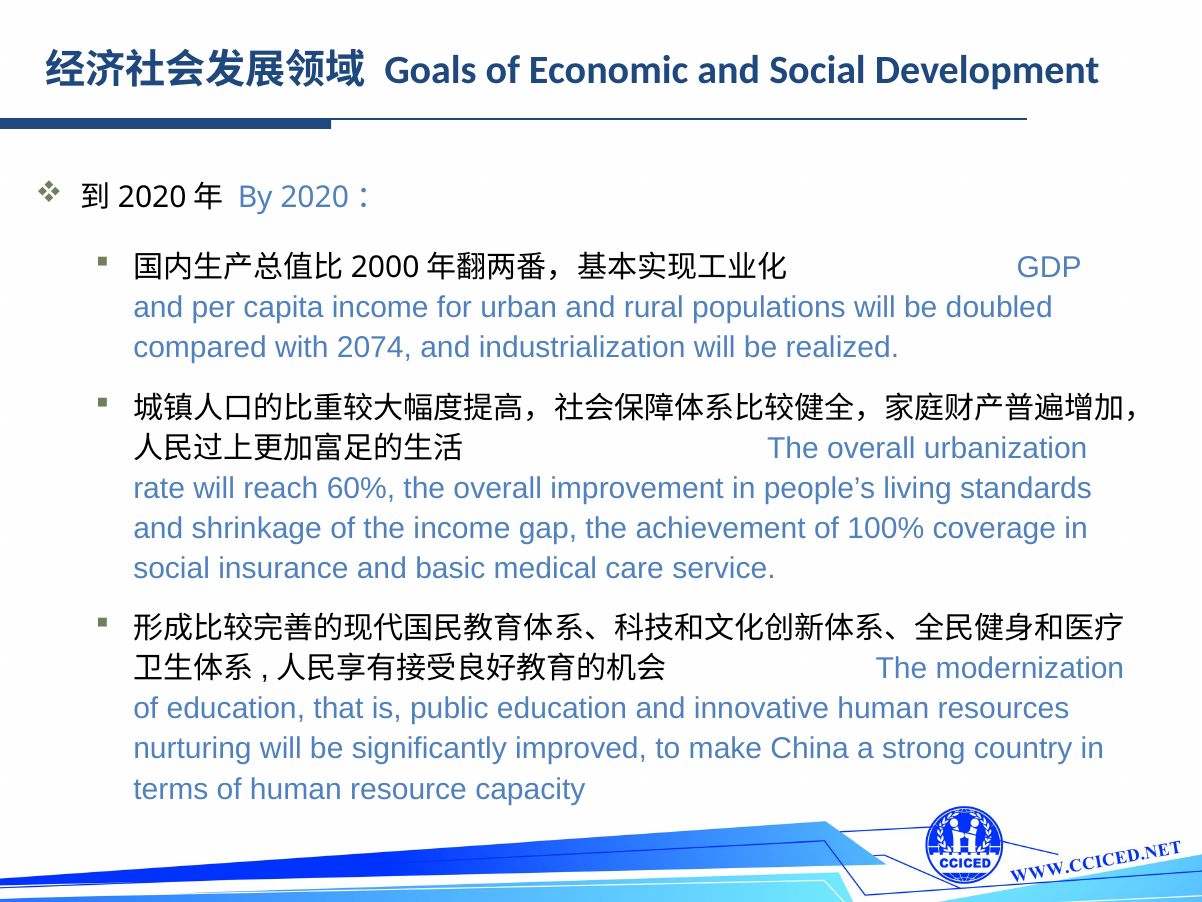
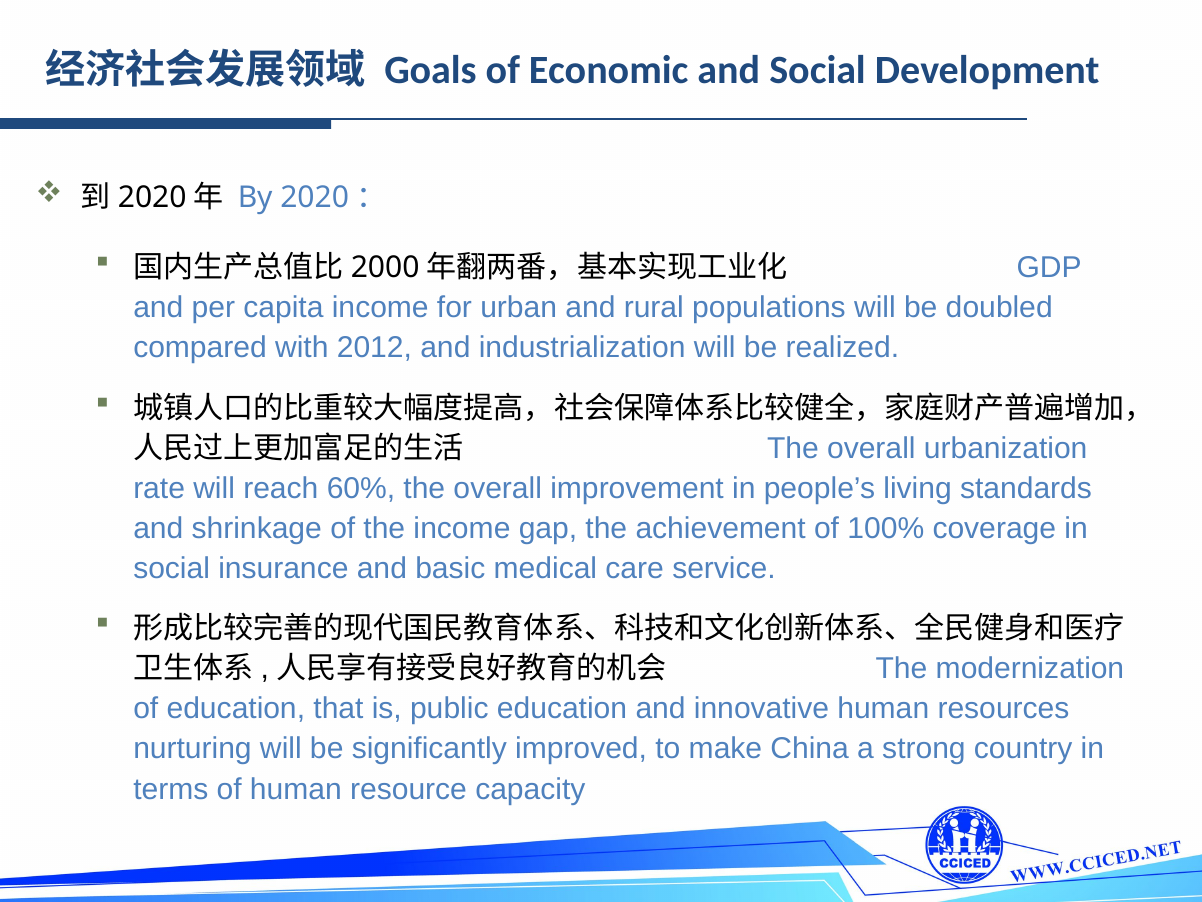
2074: 2074 -> 2012 (374, 348)
